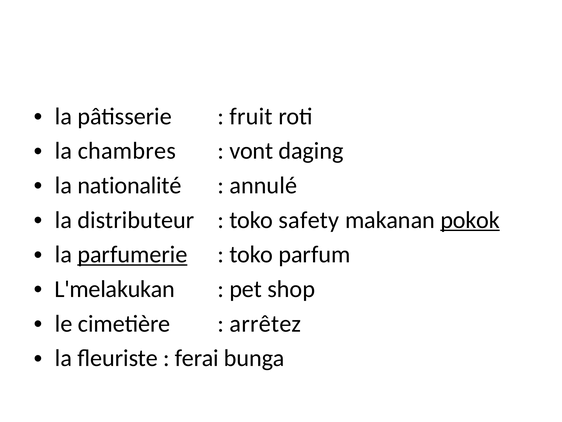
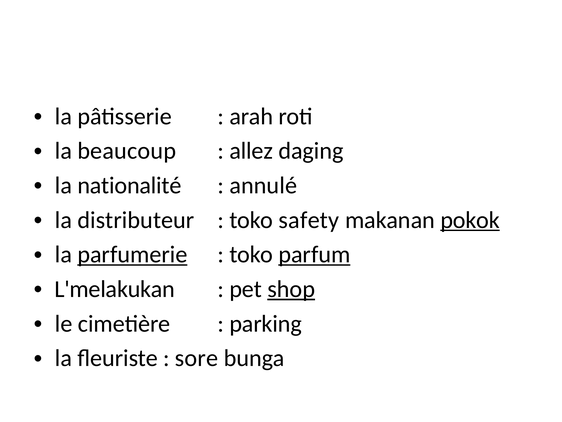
fruit: fruit -> arah (251, 116)
chambres: chambres -> beaucoup (127, 151)
vont: vont -> allez (251, 151)
parfum underline: none -> present (314, 254)
shop underline: none -> present (291, 289)
arrêtez: arrêtez -> parking (266, 323)
ferai: ferai -> sore (197, 358)
